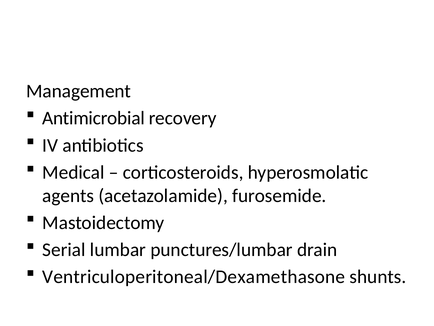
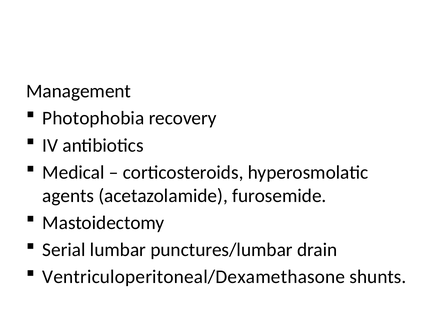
Antimicrobial: Antimicrobial -> Photophobia (93, 118)
